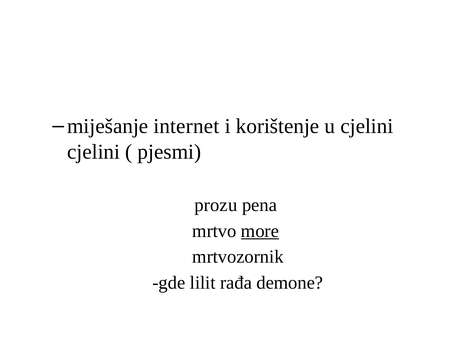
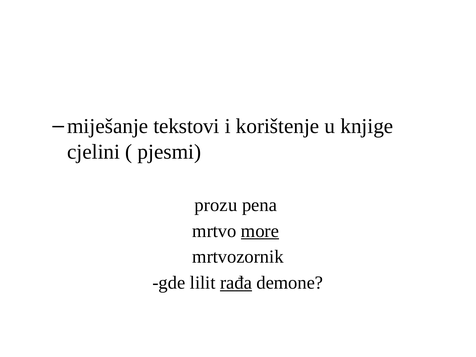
internet: internet -> tekstovi (187, 126)
u cjelini: cjelini -> knjige (367, 126)
rađa underline: none -> present (236, 283)
